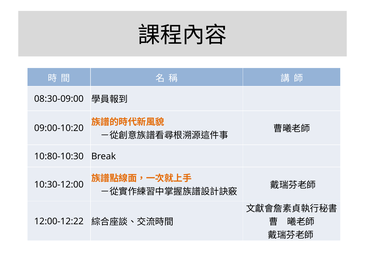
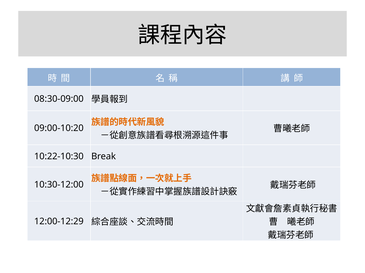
10:80-10:30: 10:80-10:30 -> 10:22-10:30 (59, 157)
12:00-12:22: 12:00-12:22 -> 12:00-12:29 (59, 222)
